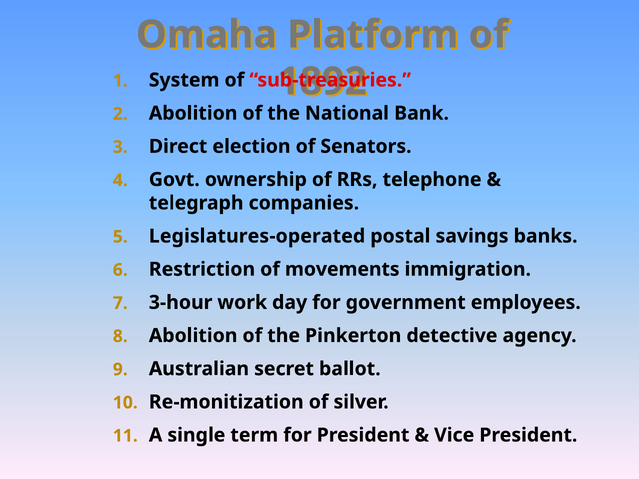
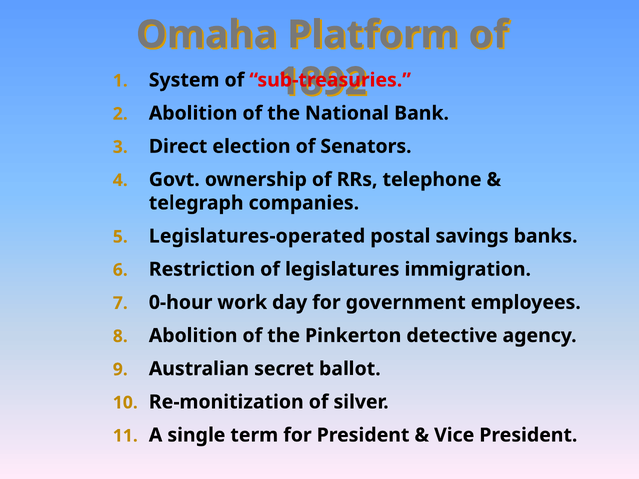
movements: movements -> legislatures (342, 269)
3-hour: 3-hour -> 0-hour (181, 303)
